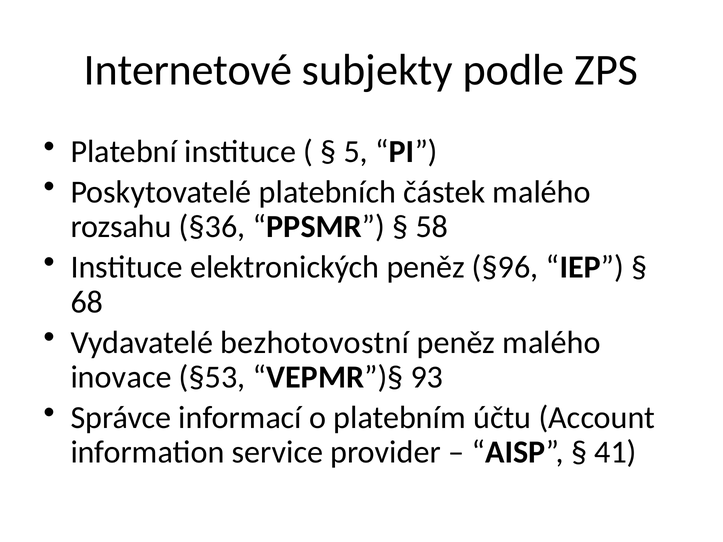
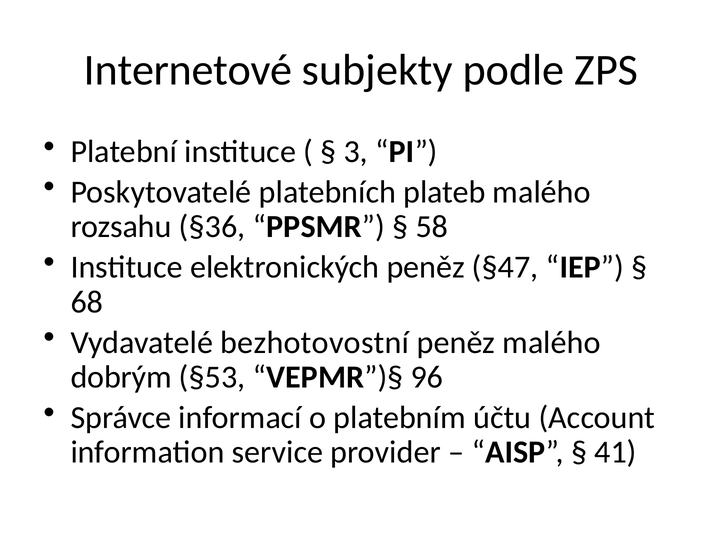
5: 5 -> 3 (356, 152)
částek: částek -> plateb (444, 192)
§96: §96 -> §47 (505, 267)
inovace: inovace -> dobrým (121, 377)
93: 93 -> 96 (427, 377)
